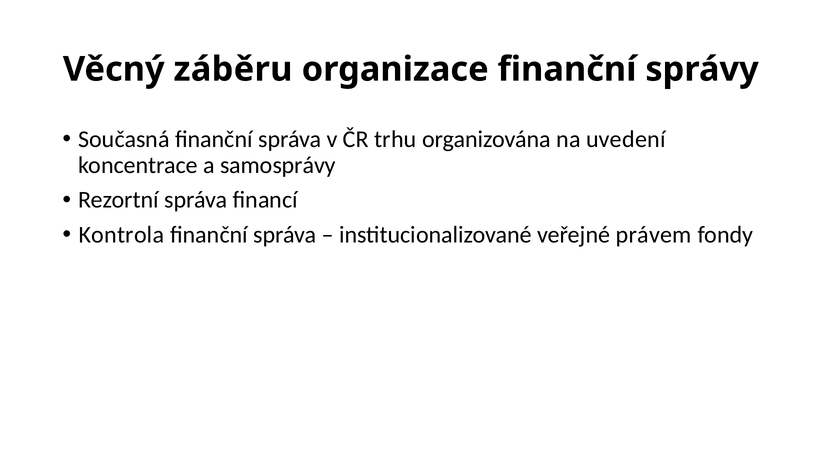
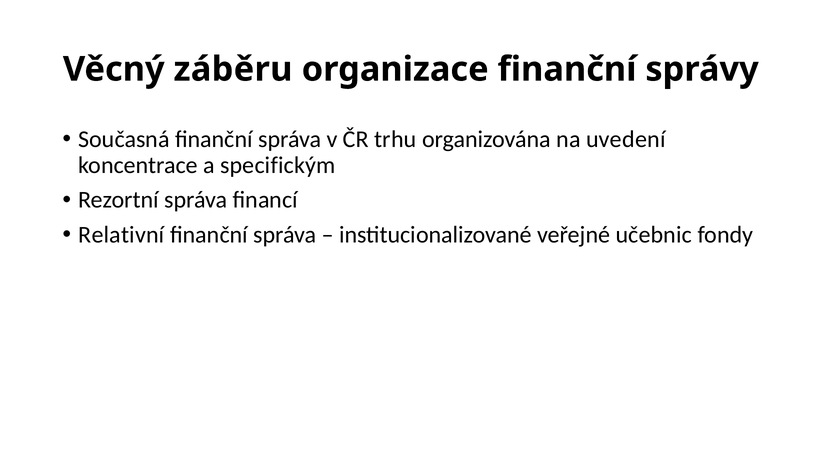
samosprávy: samosprávy -> specifickým (278, 165)
Kontrola: Kontrola -> Relativní (121, 235)
právem: právem -> učebnic (654, 235)
